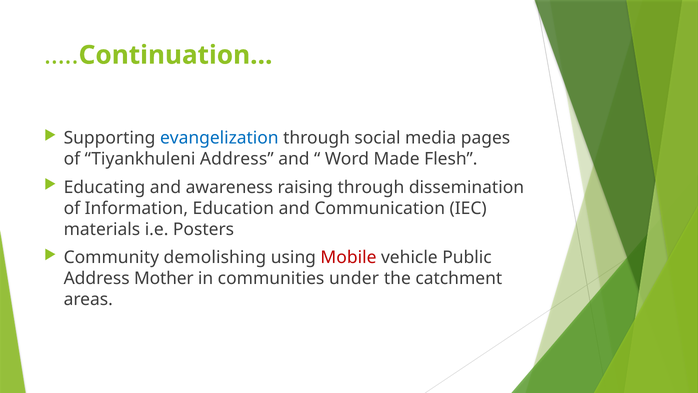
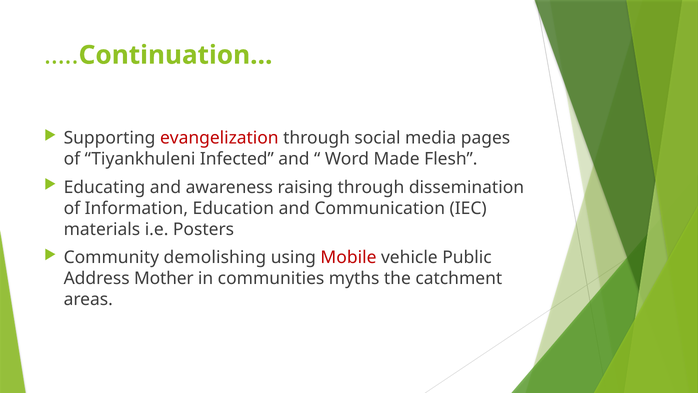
evangelization colour: blue -> red (219, 138)
Tiyankhuleni Address: Address -> Infected (237, 159)
under: under -> myths (354, 278)
